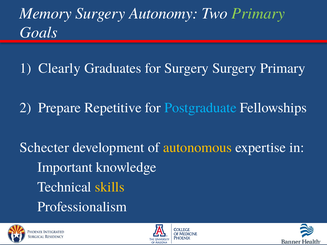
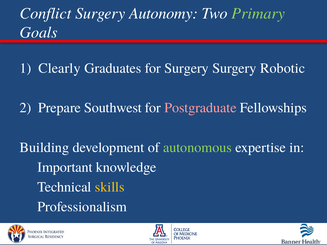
Memory: Memory -> Conflict (45, 13)
Surgery Primary: Primary -> Robotic (283, 68)
Repetitive: Repetitive -> Southwest (113, 108)
Postgraduate colour: light blue -> pink (200, 108)
Schecter: Schecter -> Building (44, 148)
autonomous colour: yellow -> light green (197, 148)
